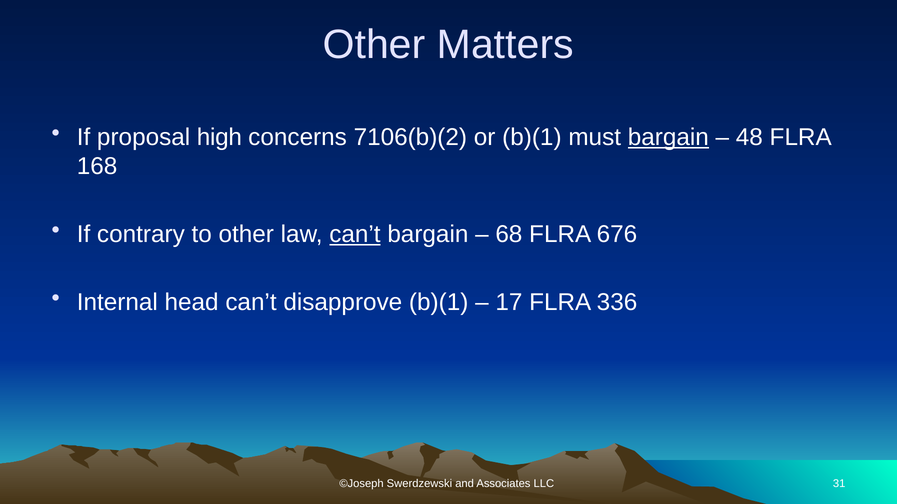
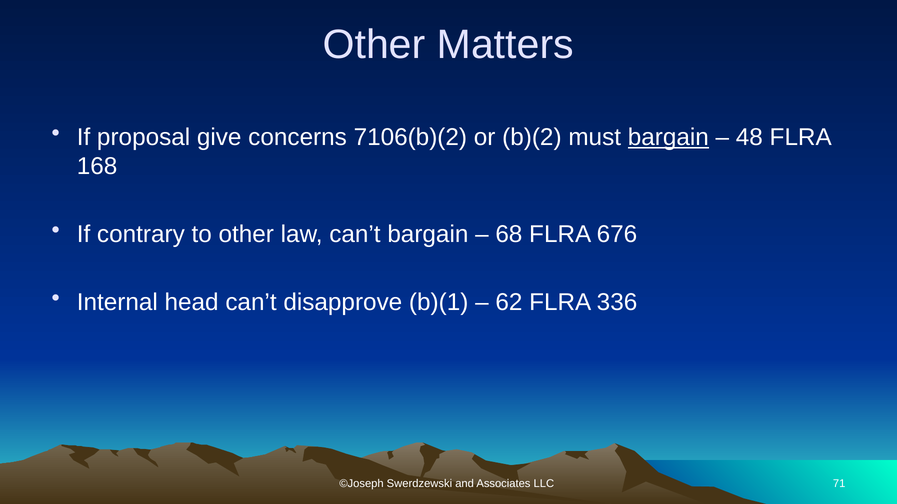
high: high -> give (219, 137)
or b)(1: b)(1 -> b)(2 (532, 137)
can’t underline: present -> none (355, 234)
17: 17 -> 62 (509, 302)
31: 31 -> 71 (839, 484)
